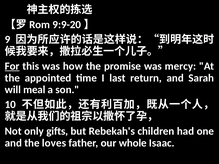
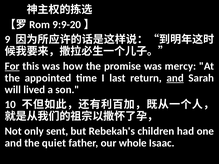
and underline: none -> present (175, 78)
meal: meal -> lived (34, 90)
gifts: gifts -> sent (57, 131)
loves: loves -> quiet (54, 143)
